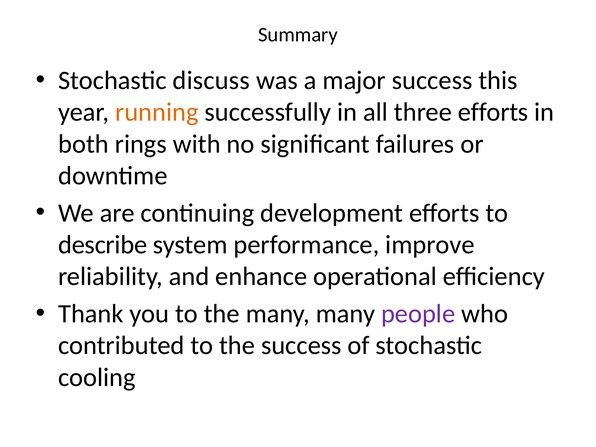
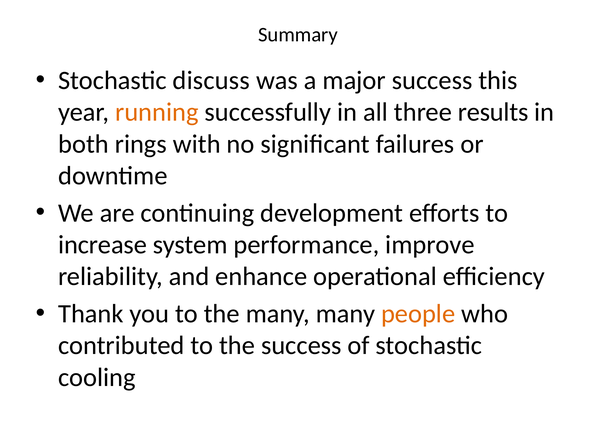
three efforts: efforts -> results (493, 112)
describe: describe -> increase (103, 245)
people colour: purple -> orange (418, 314)
